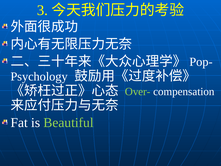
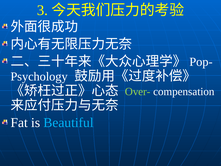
Beautiful colour: light green -> light blue (69, 122)
